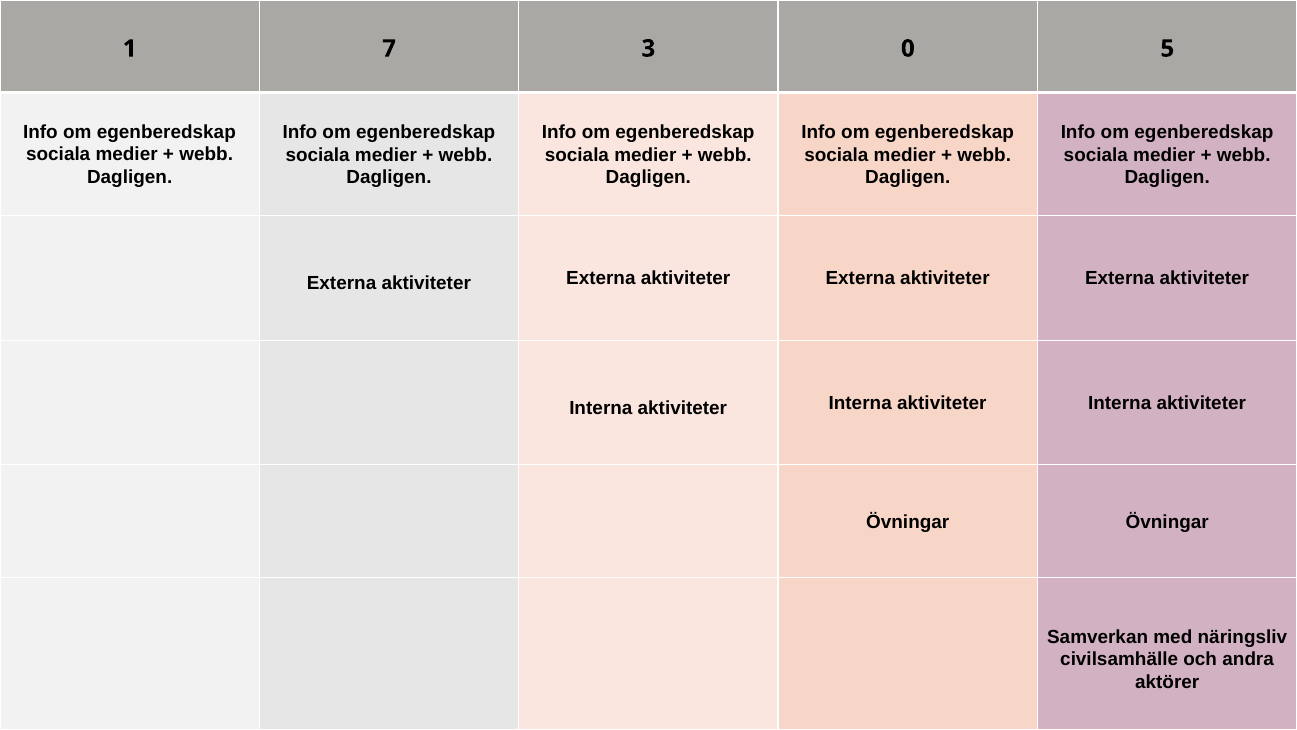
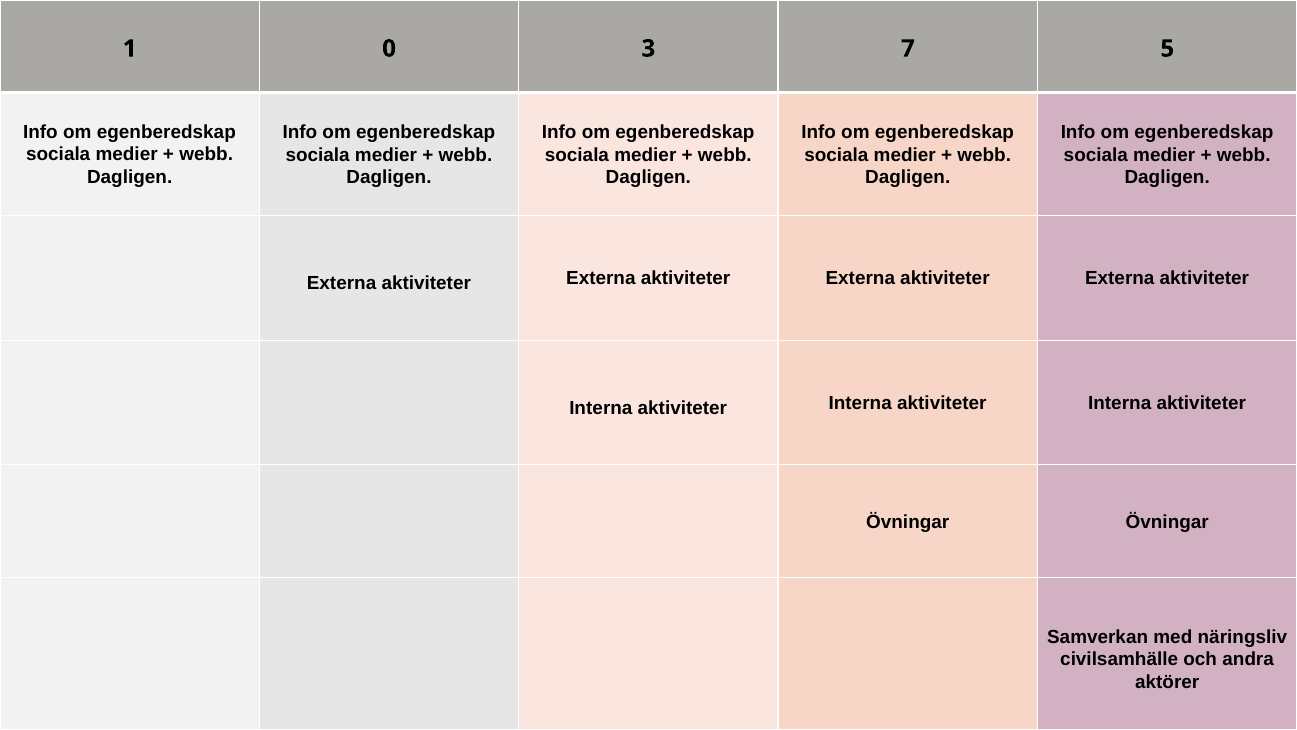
7: 7 -> 0 (389, 49)
0: 0 -> 7 (908, 49)
